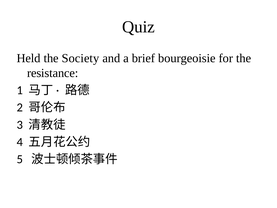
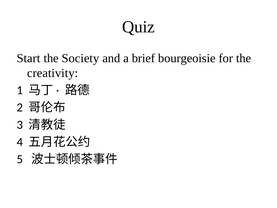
Held: Held -> Start (29, 58)
resistance: resistance -> creativity (53, 73)
